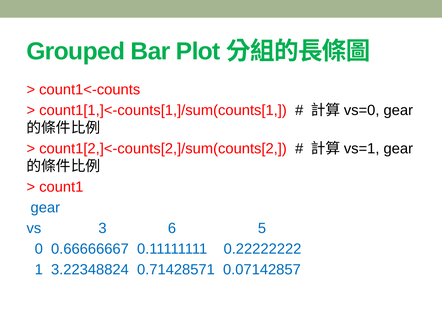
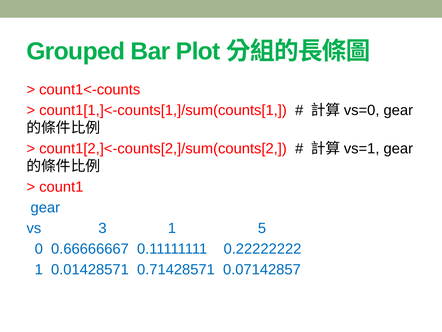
3 6: 6 -> 1 (172, 228)
3.22348824: 3.22348824 -> 0.01428571 (90, 269)
